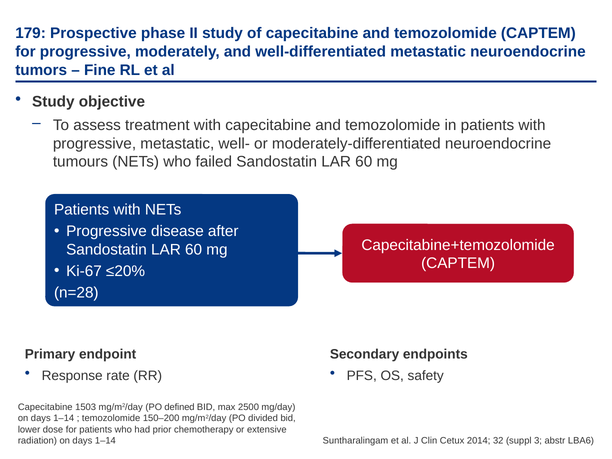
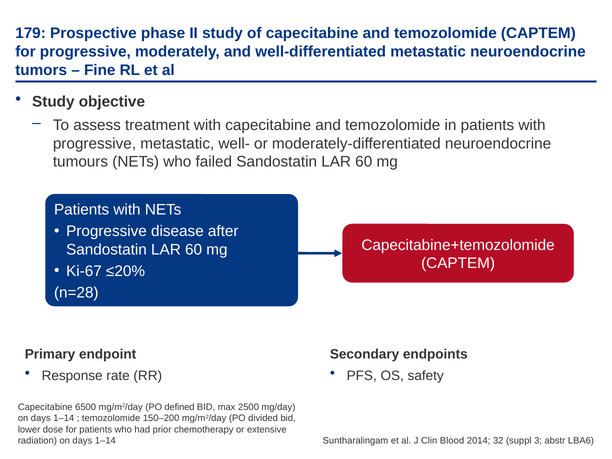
1503: 1503 -> 6500 (86, 407)
Cetux: Cetux -> Blood (452, 441)
